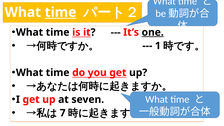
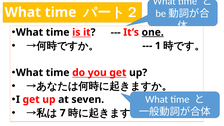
time underline: present -> none (60, 12)
